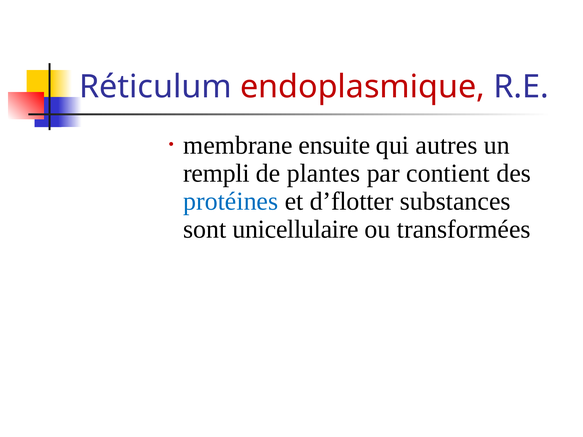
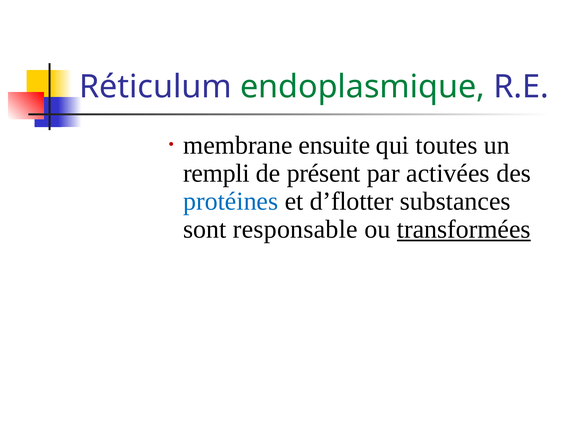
endoplasmique colour: red -> green (363, 87)
autres: autres -> toutes (447, 145)
plantes: plantes -> présent (324, 173)
contient: contient -> activées (448, 173)
unicellulaire: unicellulaire -> responsable (295, 229)
transformées underline: none -> present (464, 229)
